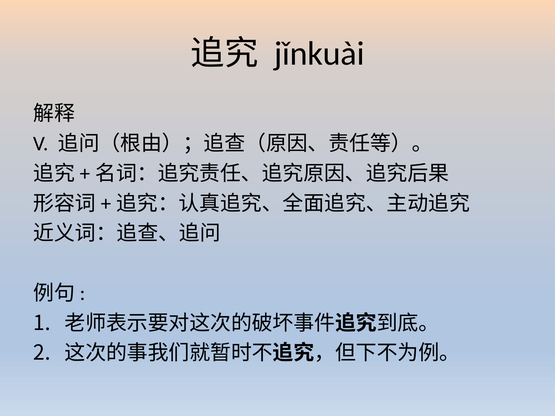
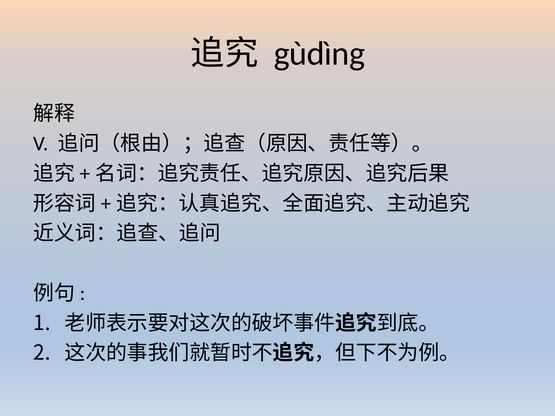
jǐnkuài: jǐnkuài -> gùdìng (319, 54)
